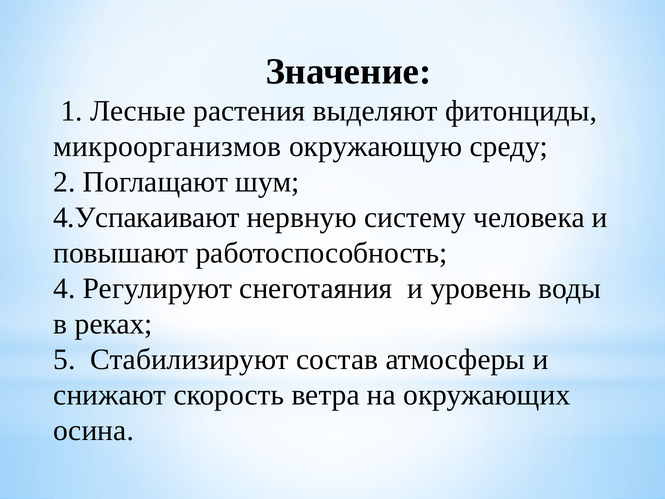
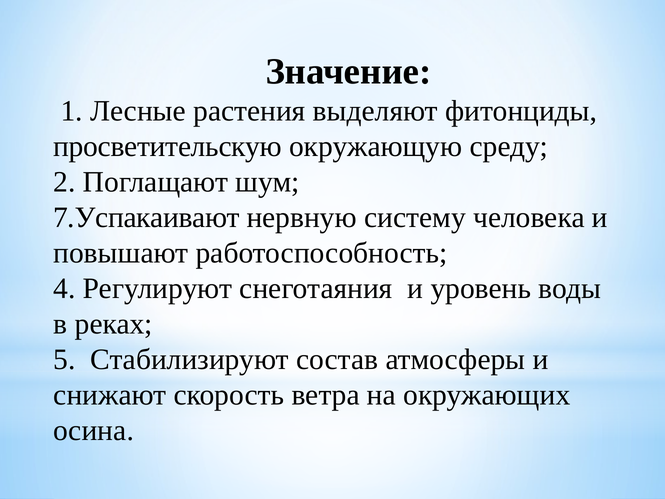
микроорганизмов: микроорганизмов -> просветительскую (168, 146)
4.Успакаивают: 4.Успакаивают -> 7.Успакаивают (146, 217)
